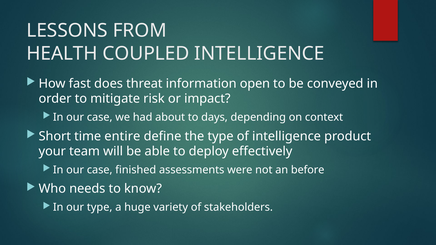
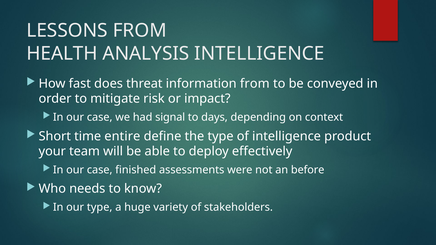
COUPLED: COUPLED -> ANALYSIS (146, 54)
information open: open -> from (255, 84)
about: about -> signal (170, 117)
